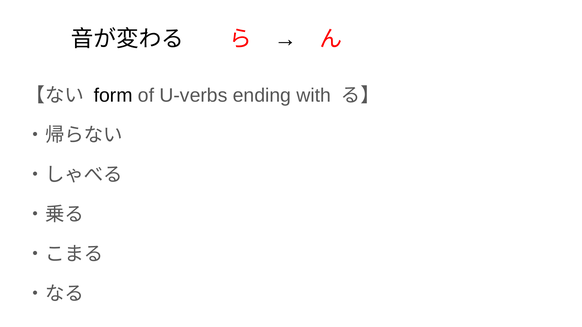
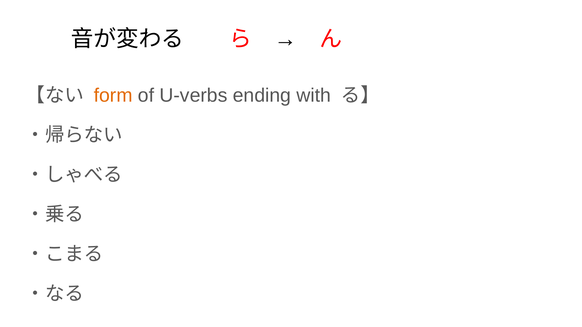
form colour: black -> orange (113, 96)
